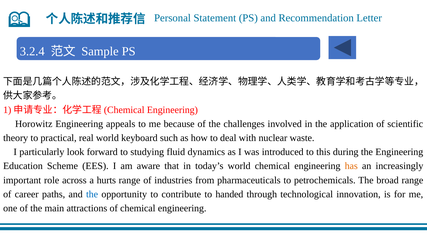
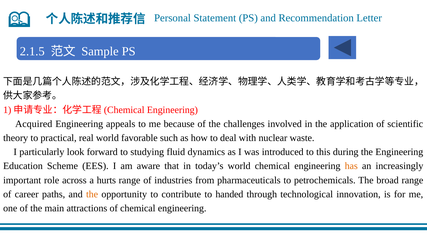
3.2.4: 3.2.4 -> 2.1.5 (32, 51)
Horowitz: Horowitz -> Acquired (34, 124)
keyboard: keyboard -> favorable (139, 138)
the colour: blue -> orange (92, 194)
